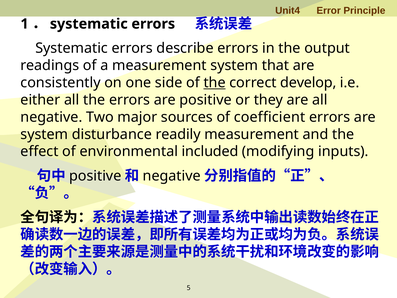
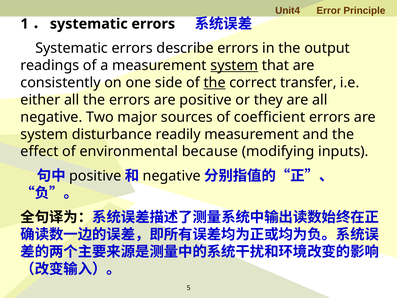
system underline: none -> present (234, 65)
develop: develop -> transfer (308, 83)
included: included -> because (210, 151)
